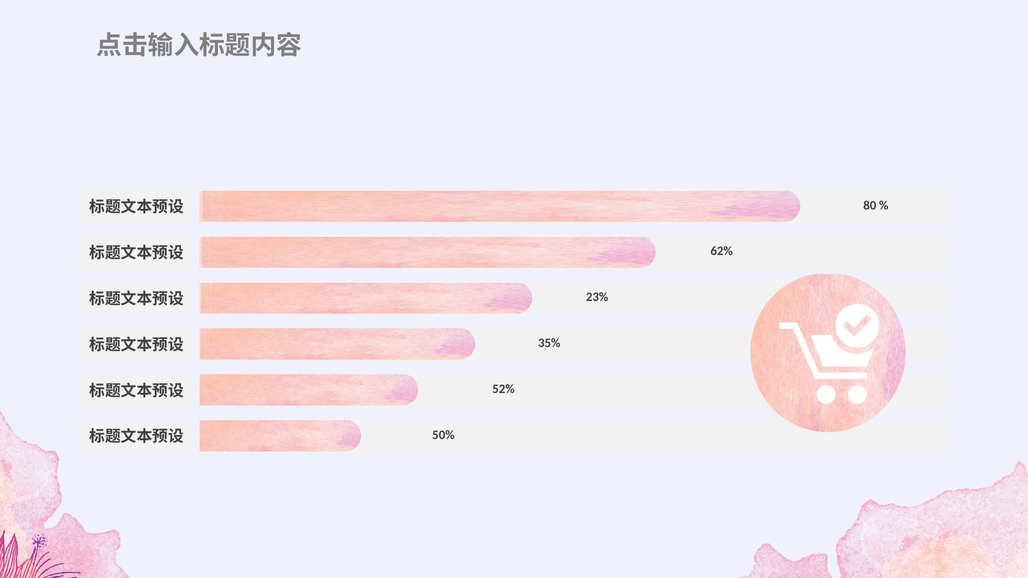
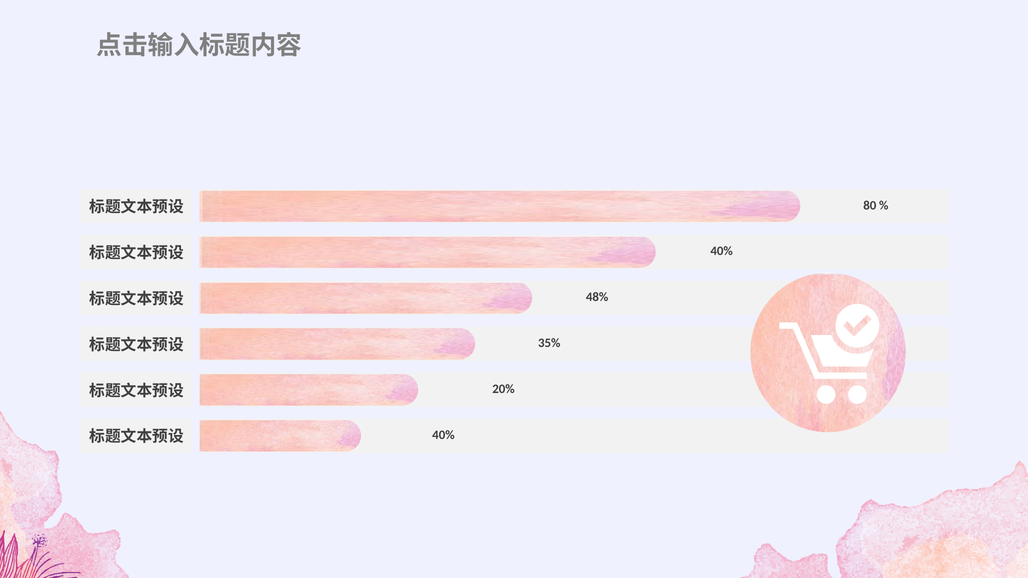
62%: 62% -> 40% (722, 251)
23%: 23% -> 48% (597, 297)
52%: 52% -> 20% (504, 389)
50%: 50% -> 40% (443, 435)
